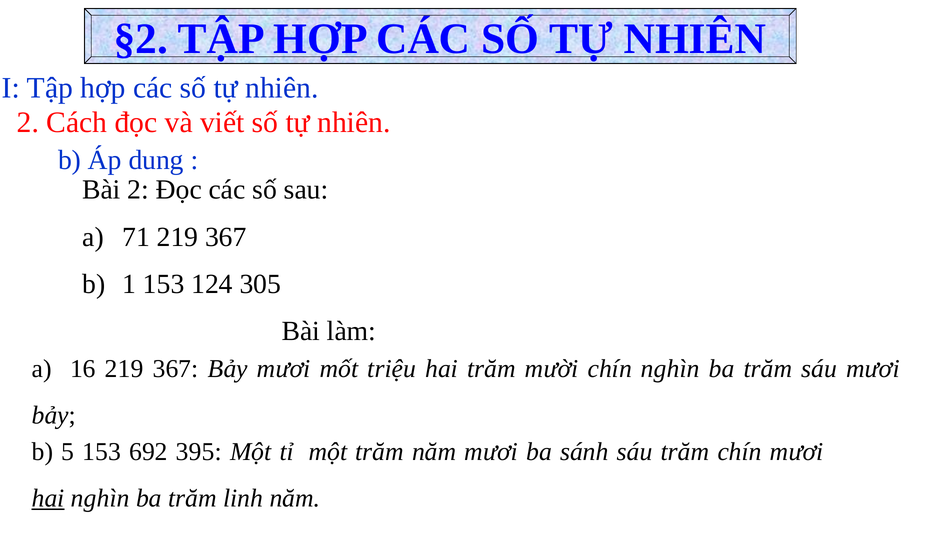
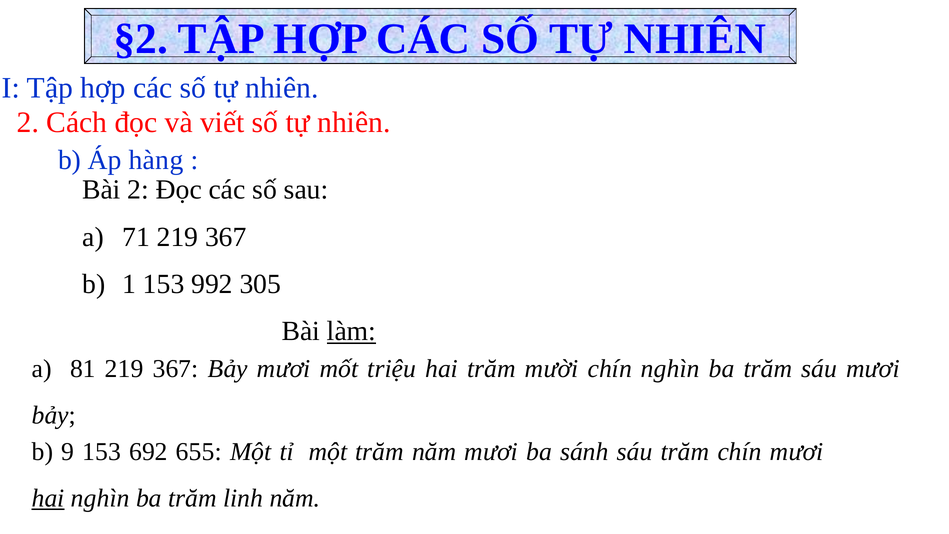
dung: dung -> hàng (156, 160)
124: 124 -> 992 (212, 284)
làm underline: none -> present (352, 331)
16: 16 -> 81 (83, 369)
5: 5 -> 9 (68, 452)
395: 395 -> 655 (199, 452)
